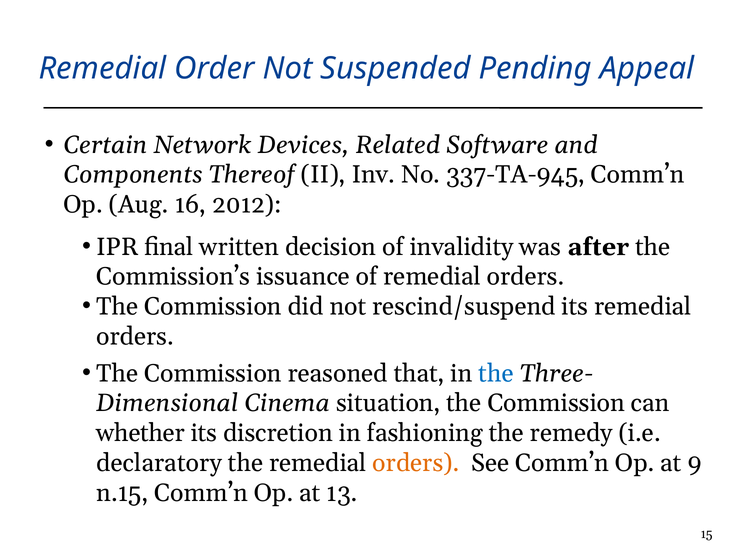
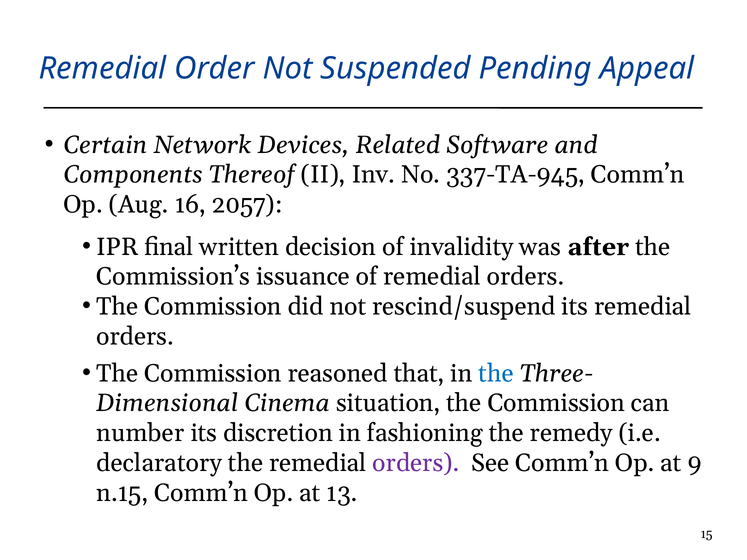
2012: 2012 -> 2057 (247, 205)
whether: whether -> number (140, 433)
orders colour: orange -> purple (416, 463)
